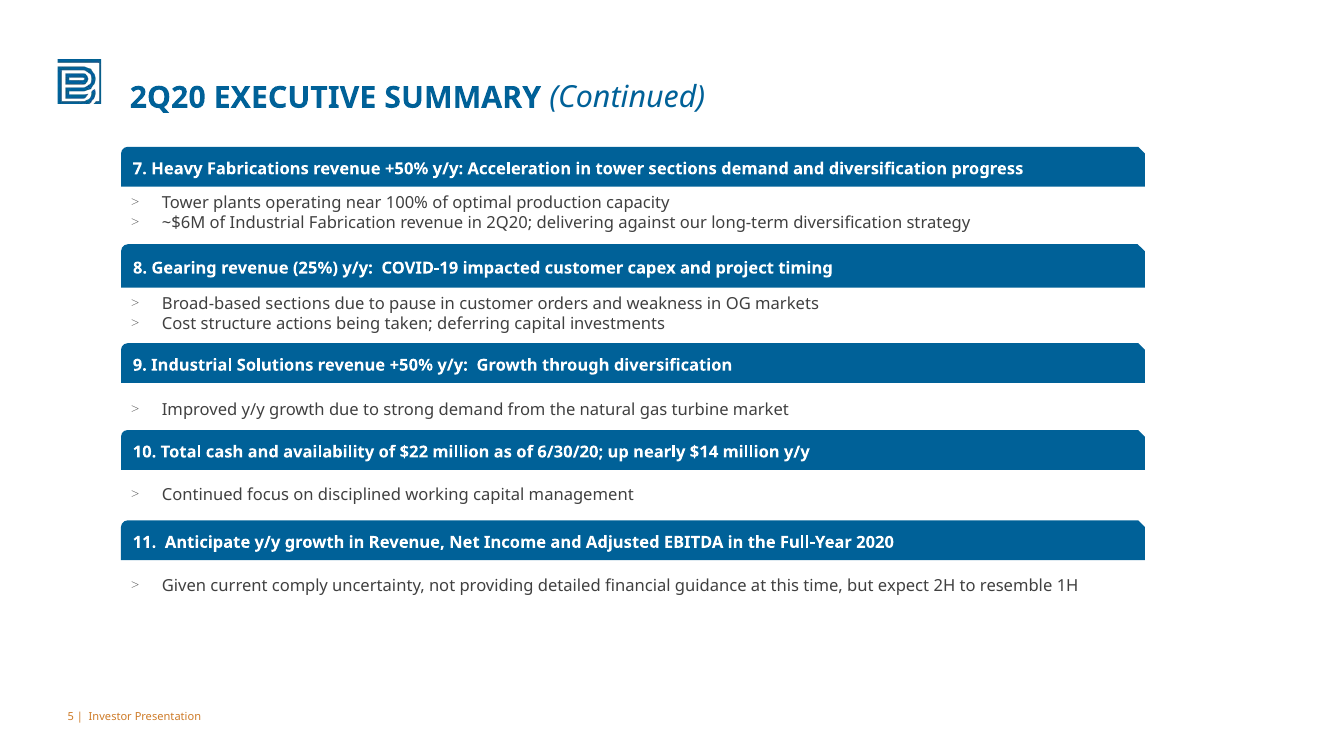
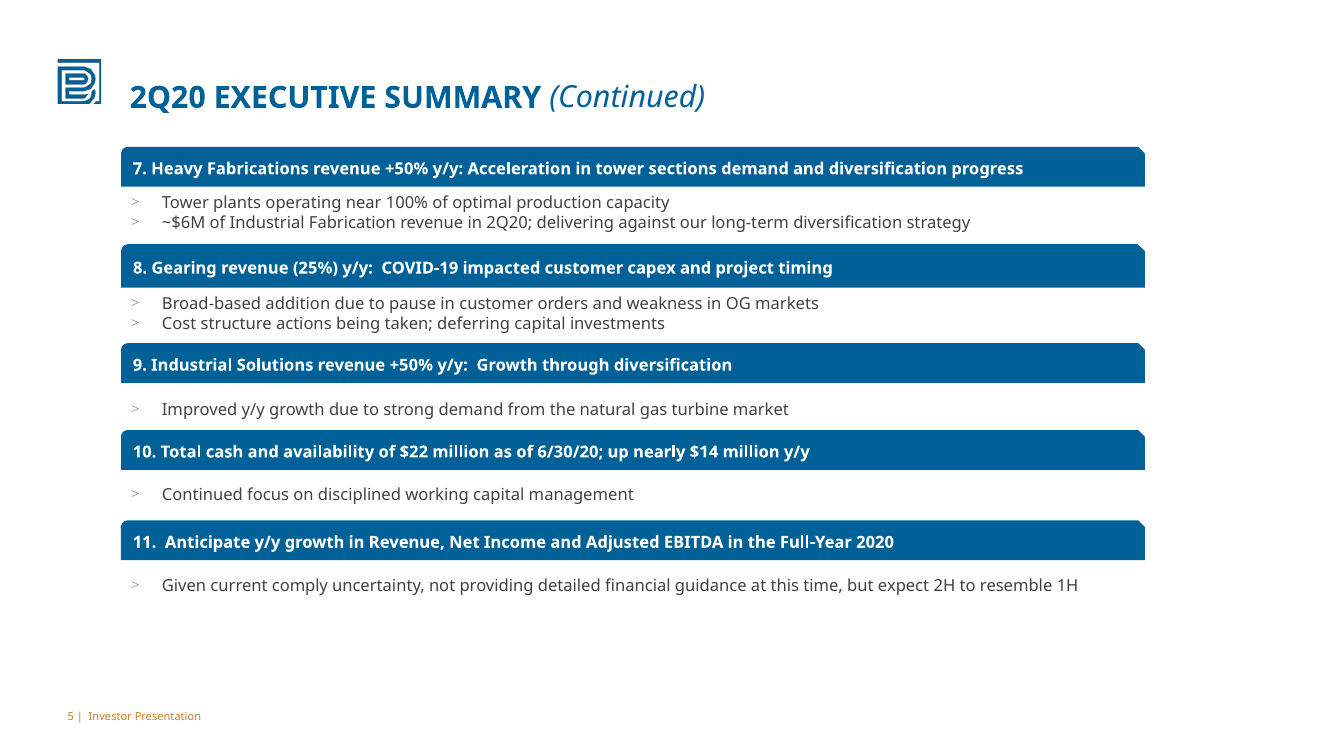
Broad-based sections: sections -> addition (298, 304)
